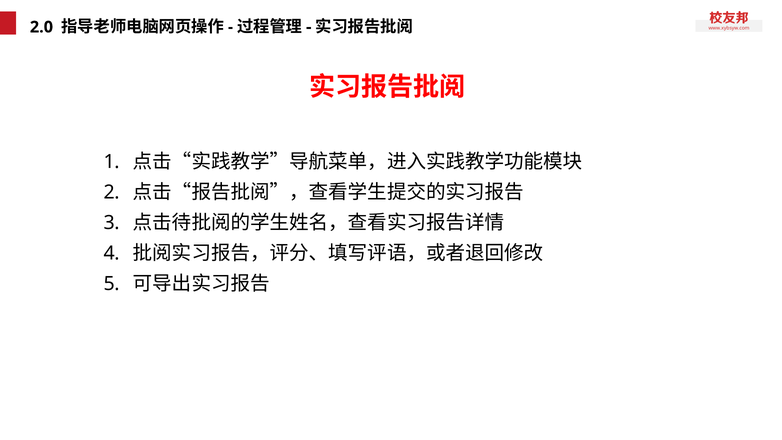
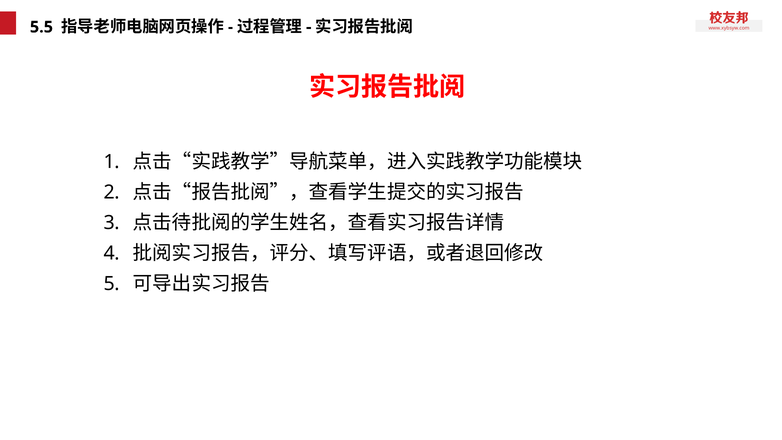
2.0: 2.0 -> 5.5 (41, 27)
